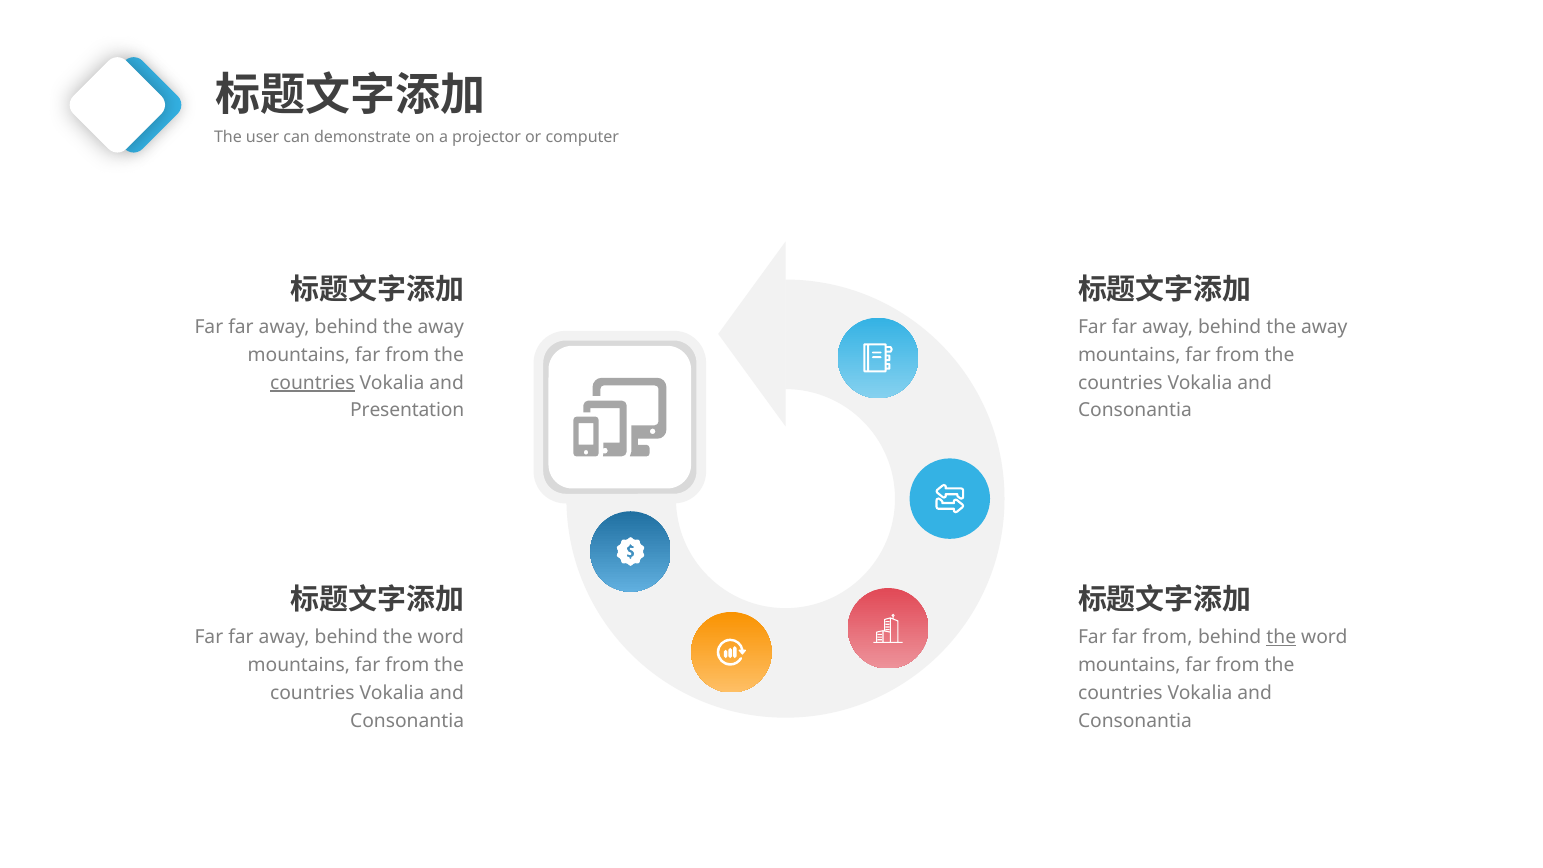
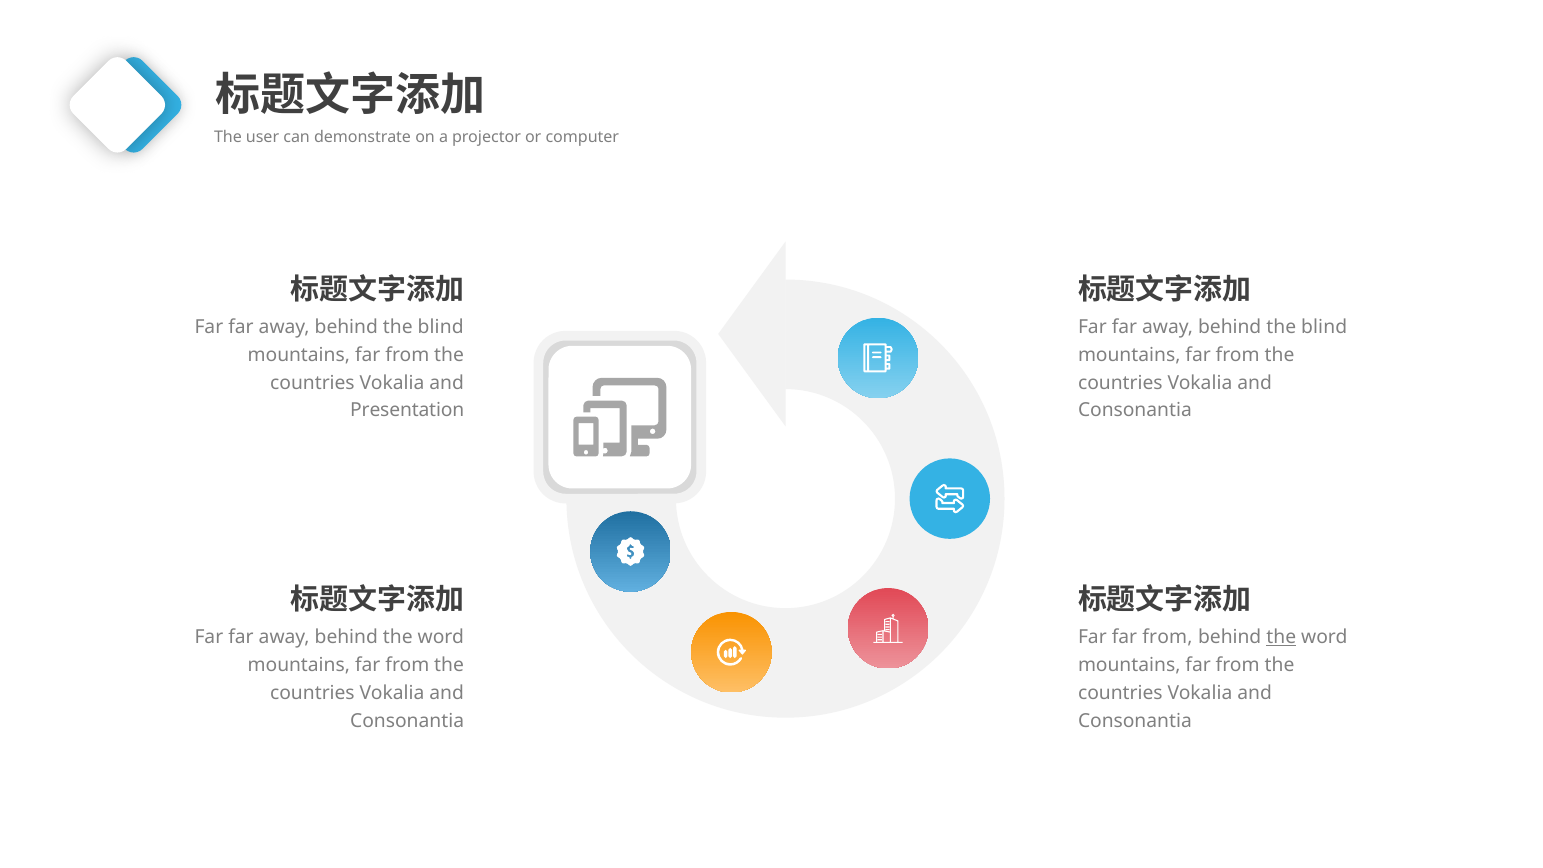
away: away -> blind (441, 327)
away: away -> blind (1324, 327)
countries underline: present -> none (312, 383)
